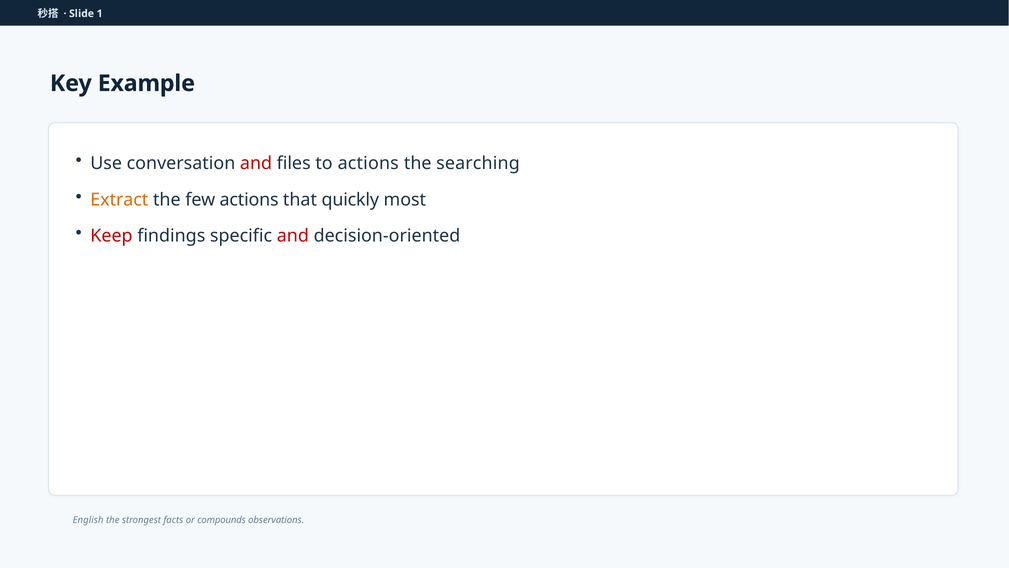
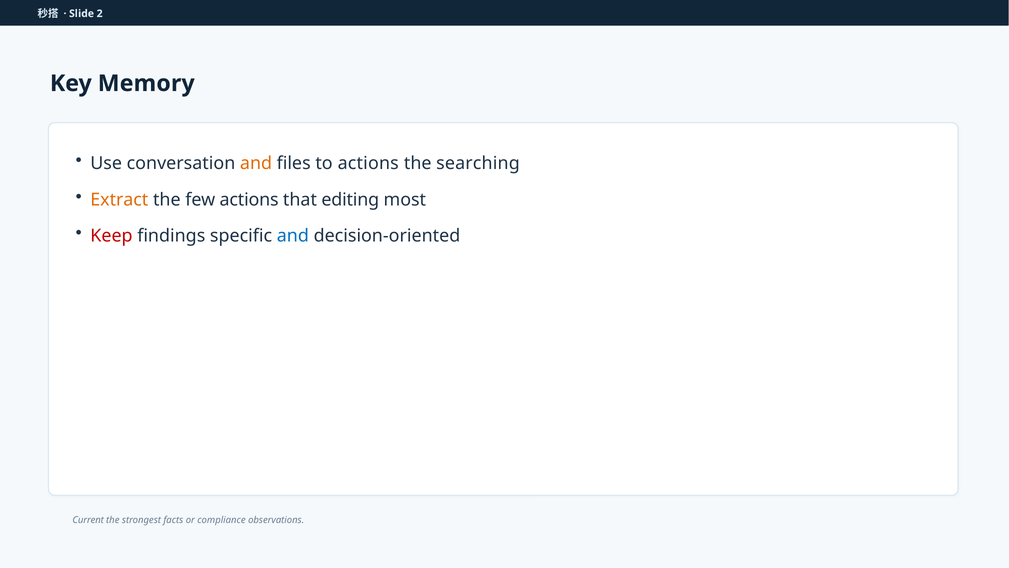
1: 1 -> 2 (100, 14)
Example: Example -> Memory (146, 83)
and colour: red -> orange (256, 163)
quickly: quickly -> editing (350, 199)
and colour: red -> blue (293, 236)
English: English -> Current (88, 520)
compounds: compounds -> compliance (221, 520)
